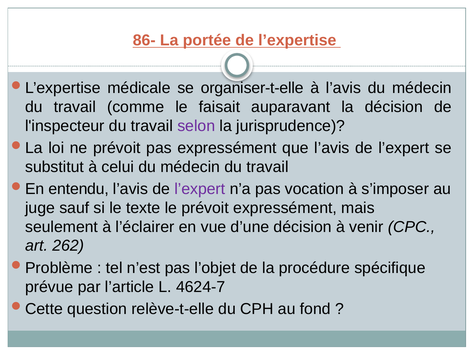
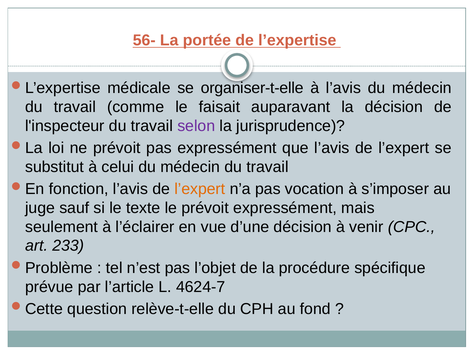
86-: 86- -> 56- (144, 40)
entendu: entendu -> fonction (79, 189)
l’expert colour: purple -> orange (200, 189)
262: 262 -> 233 (68, 246)
